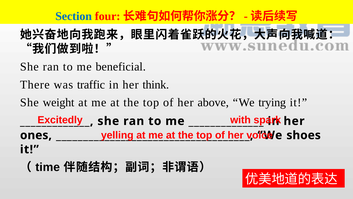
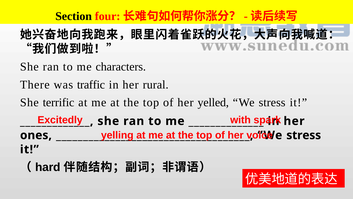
Section colour: blue -> black (74, 16)
beneficial: beneficial -> characters (121, 67)
think: think -> rural (156, 84)
weight: weight -> terrific (59, 102)
above: above -> yelled (213, 102)
trying: trying -> stress (272, 102)
shoes: shoes -> stress (304, 135)
time: time -> hard (48, 167)
